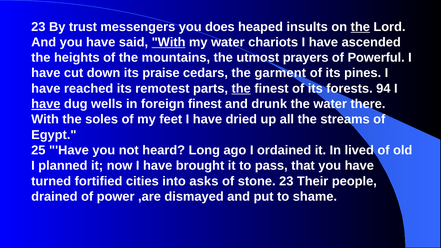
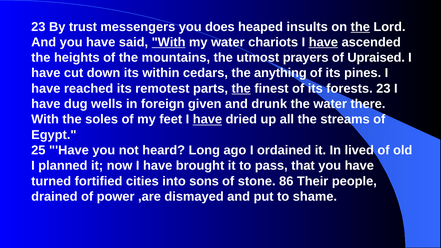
have underline: none -> present (323, 42)
Powerful: Powerful -> Upraised (376, 58)
praise: praise -> within (161, 73)
garment: garment -> anything (280, 73)
forests 94: 94 -> 23 (383, 89)
have underline: present -> none (46, 104)
foreign finest: finest -> given (205, 104)
have underline: none -> present (207, 119)
asks: asks -> sons (204, 181)
stone 23: 23 -> 86 (286, 181)
